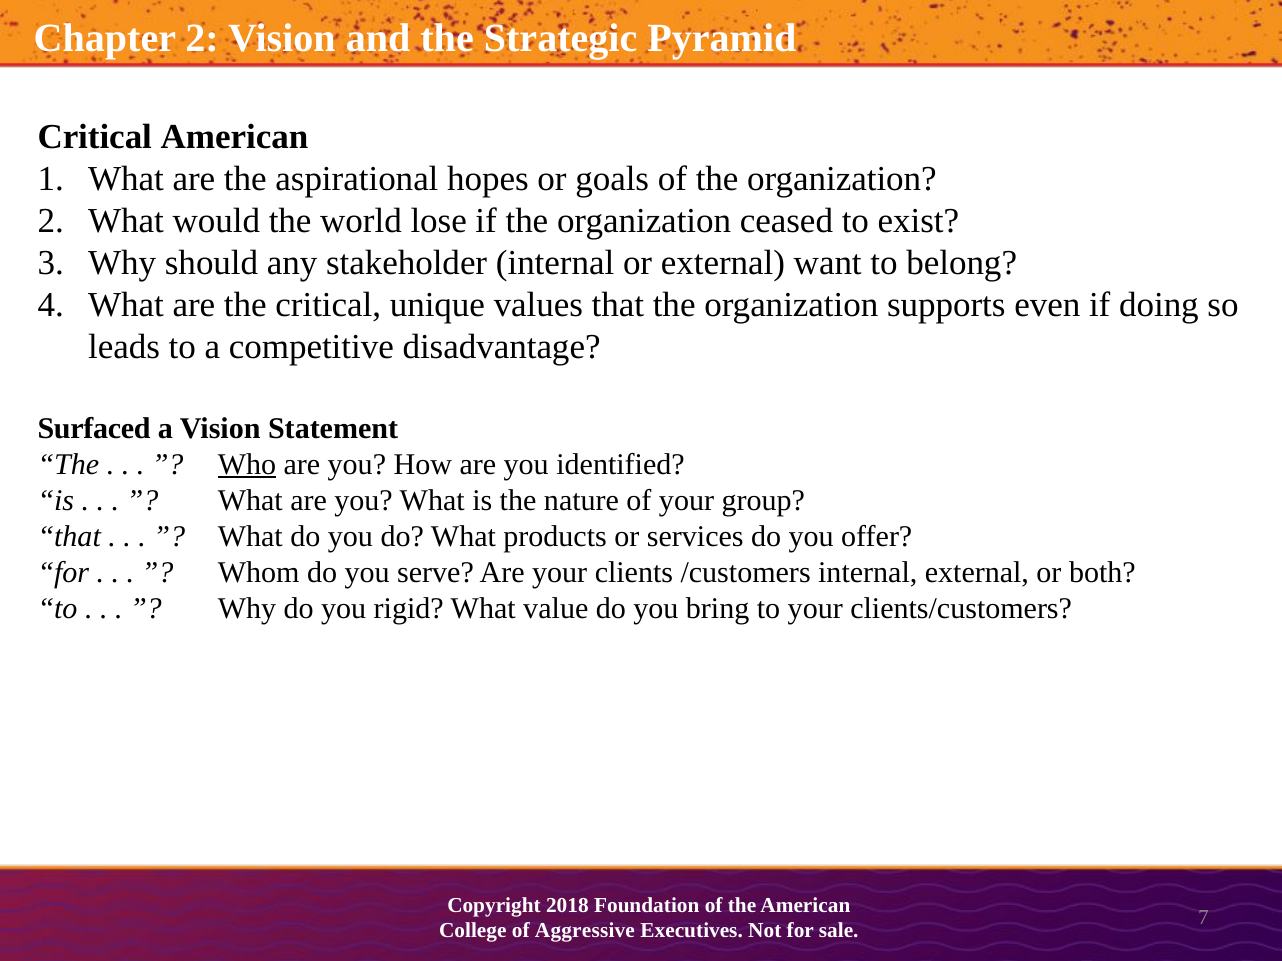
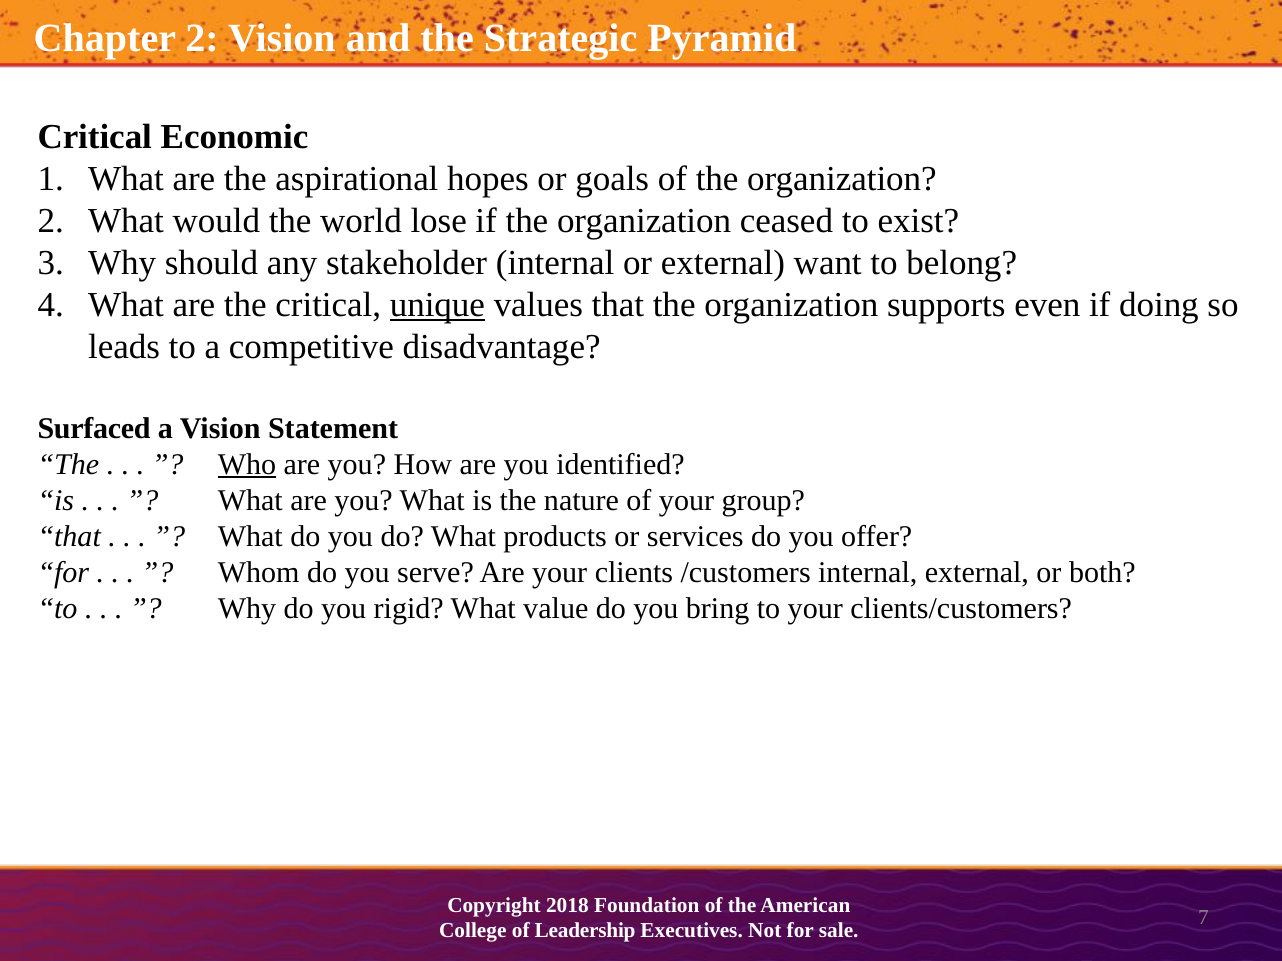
Critical American: American -> Economic (235, 137)
unique underline: none -> present (437, 306)
Aggressive: Aggressive -> Leadership (585, 931)
